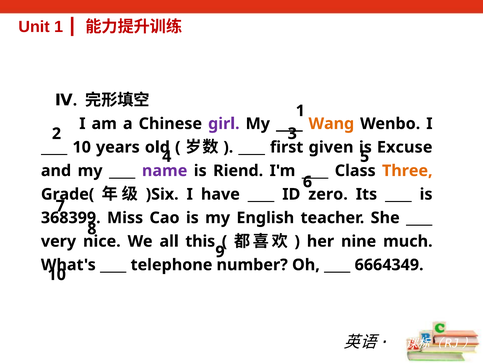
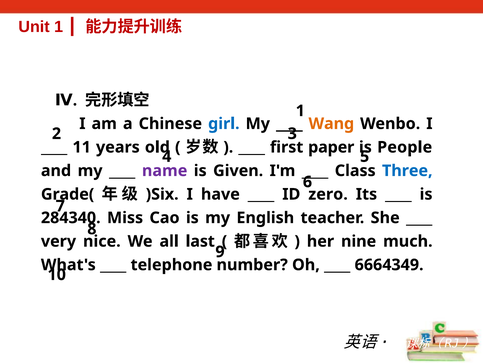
girl colour: purple -> blue (224, 123)
10: 10 -> 11 (82, 147)
given: given -> paper (331, 147)
Excuse: Excuse -> People (405, 147)
Riend: Riend -> Given (238, 170)
Three colour: orange -> blue (407, 170)
368399: 368399 -> 284340 (71, 217)
this: this -> last (200, 241)
